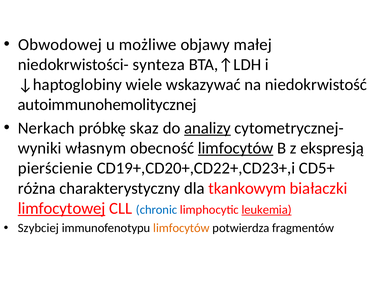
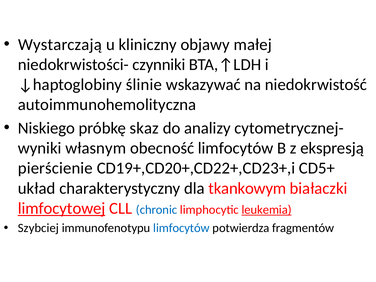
Obwodowej: Obwodowej -> Wystarczają (60, 45)
możliwe: możliwe -> kliniczny (148, 45)
synteza: synteza -> czynniki (159, 65)
wiele: wiele -> ślinie (144, 85)
autoimmunohemolitycznej: autoimmunohemolitycznej -> autoimmunohemolityczna (107, 105)
Nerkach: Nerkach -> Niskiego (46, 128)
analizy underline: present -> none (207, 128)
limfocytów underline: present -> none (236, 148)
różna: różna -> układ (37, 188)
limfocytów colour: orange -> blue (181, 228)
